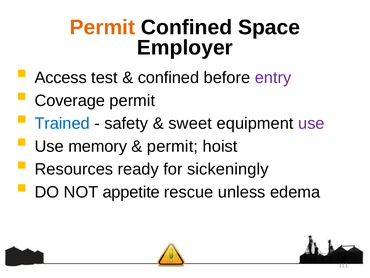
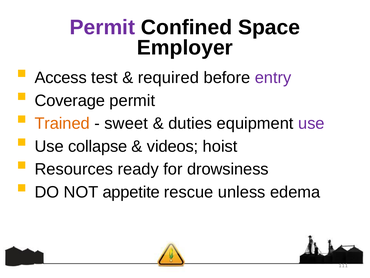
Permit colour: orange -> purple (102, 27)
confined: confined -> required (168, 78)
Trained colour: blue -> orange (62, 123)
safety: safety -> sweet (126, 123)
sweet: sweet -> duties (190, 123)
memory: memory -> collapse (98, 146)
permit: permit -> videos (173, 146)
sickeningly: sickeningly -> drowsiness (228, 169)
